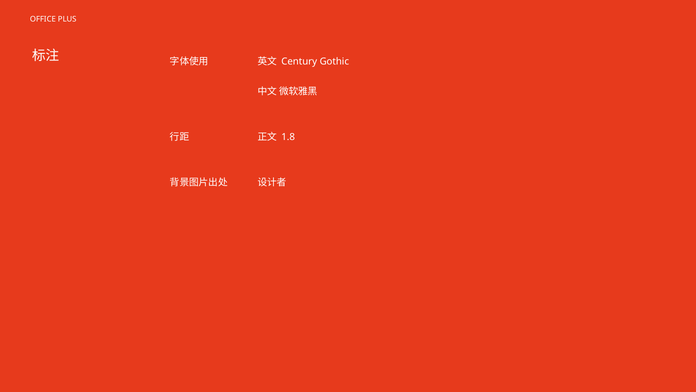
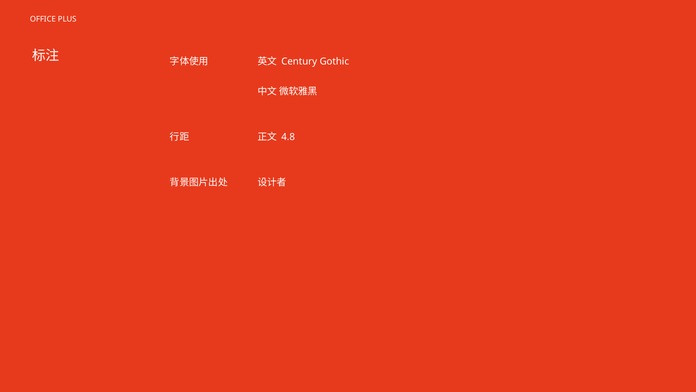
1.8: 1.8 -> 4.8 (288, 137)
